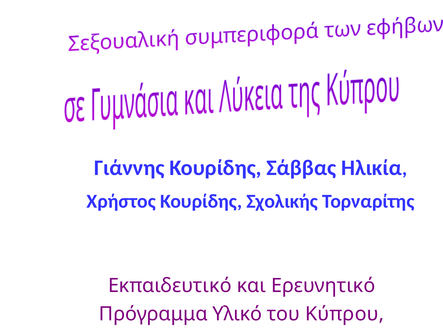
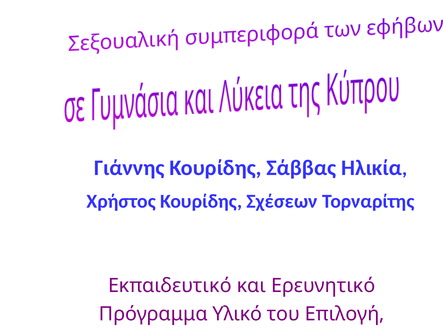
Σχολικής: Σχολικής -> Σχέσεων (282, 202)
Κύπρου: Κύπρου -> Επιλογή (345, 314)
